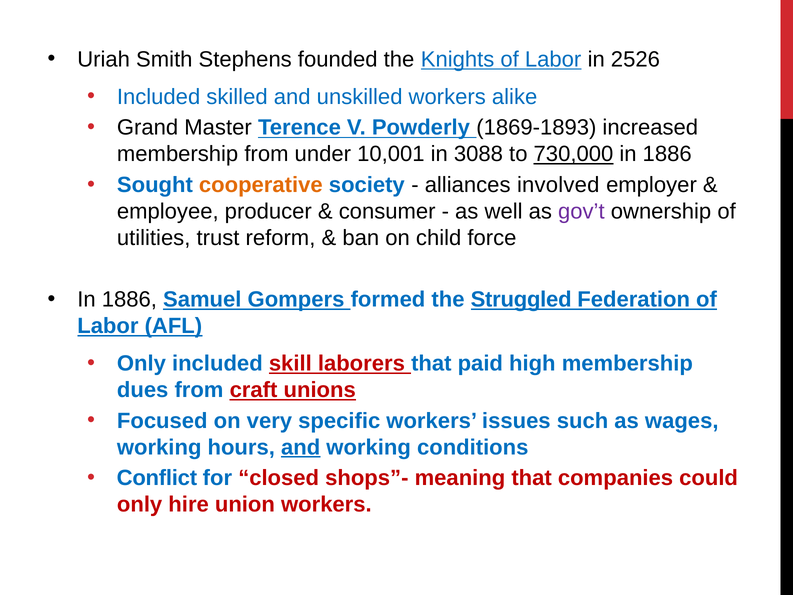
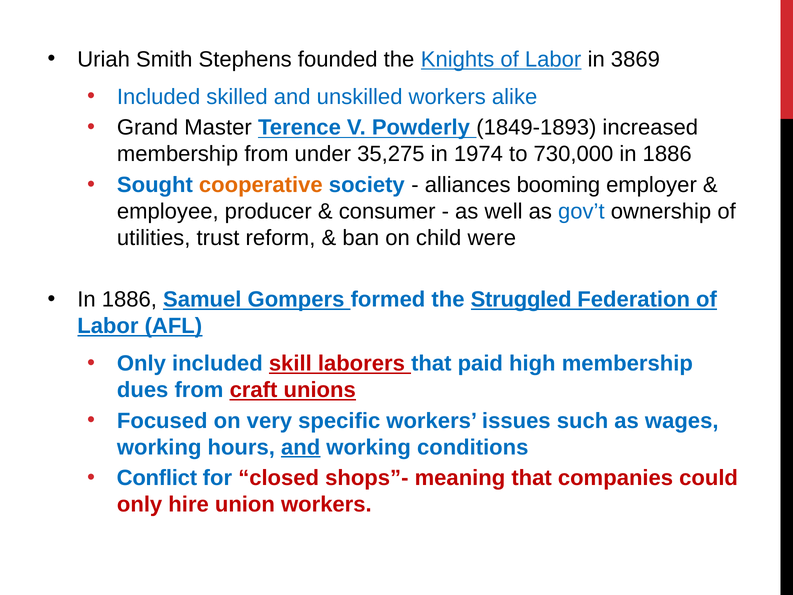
2526: 2526 -> 3869 (635, 59)
1869-1893: 1869-1893 -> 1849-1893 (536, 128)
10,001: 10,001 -> 35,275 (391, 154)
3088: 3088 -> 1974 (478, 154)
730,000 underline: present -> none (573, 154)
involved: involved -> booming (558, 185)
gov’t colour: purple -> blue (581, 211)
force: force -> were (492, 238)
